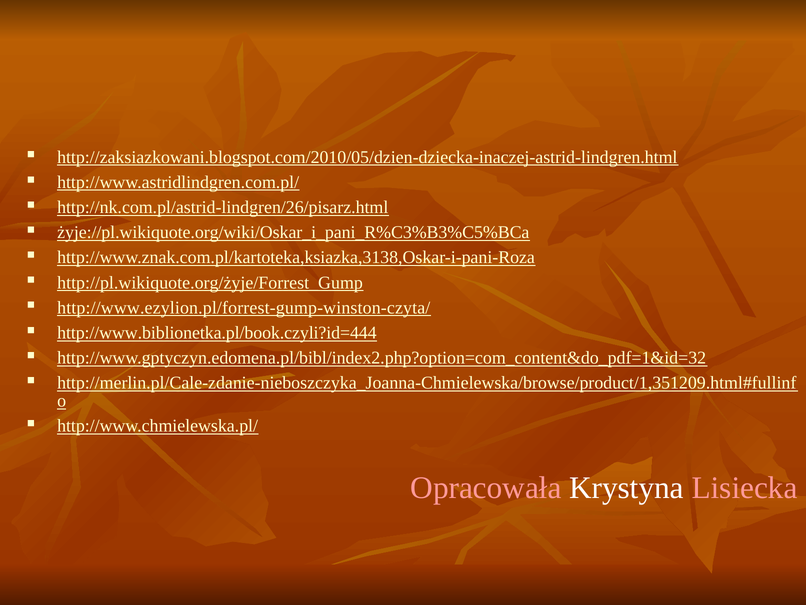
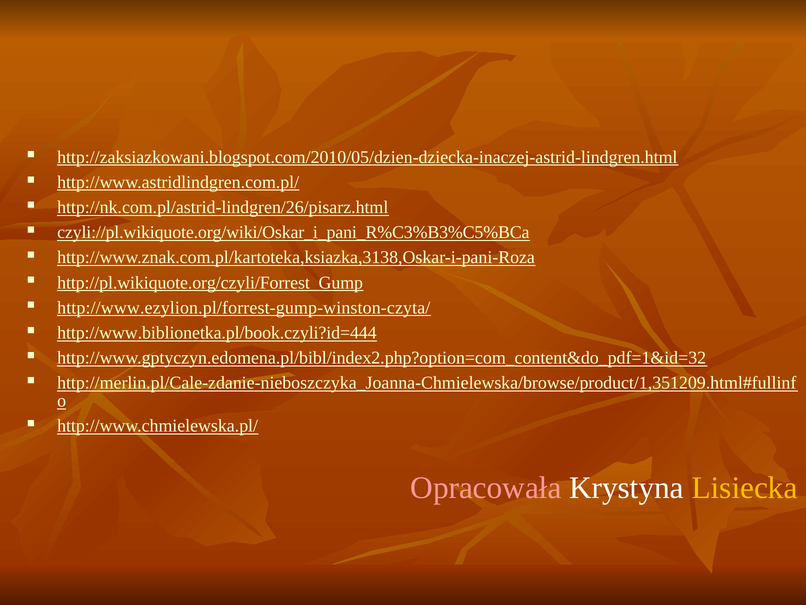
żyje://pl.wikiquote.org/wiki/Oskar_i_pani_R%C3%B3%C5%BCa: żyje://pl.wikiquote.org/wiki/Oskar_i_pani_R%C3%B3%C5%BCa -> czyli://pl.wikiquote.org/wiki/Oskar_i_pani_R%C3%B3%C5%BCa (293, 232)
http://pl.wikiquote.org/żyje/Forrest_Gump: http://pl.wikiquote.org/żyje/Forrest_Gump -> http://pl.wikiquote.org/czyli/Forrest_Gump (210, 282)
Lisiecka colour: pink -> yellow (745, 488)
